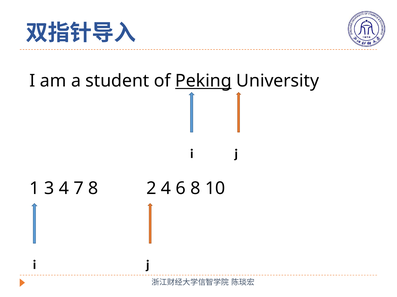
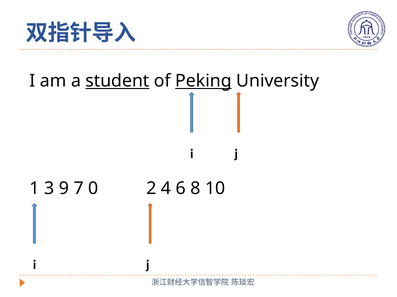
student underline: none -> present (117, 81)
3 4: 4 -> 9 (64, 189)
7 8: 8 -> 0 (93, 189)
